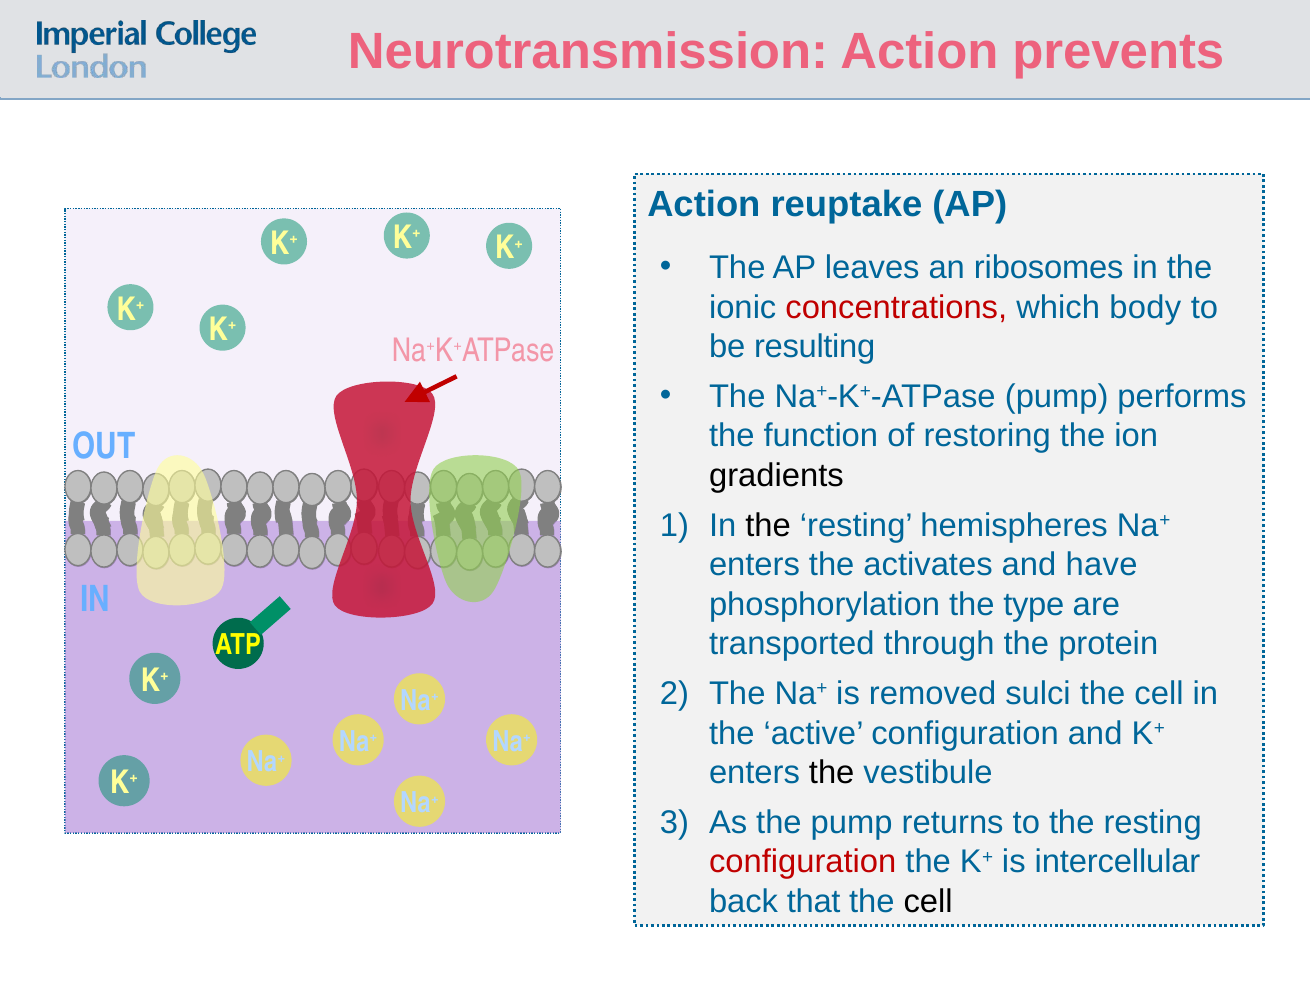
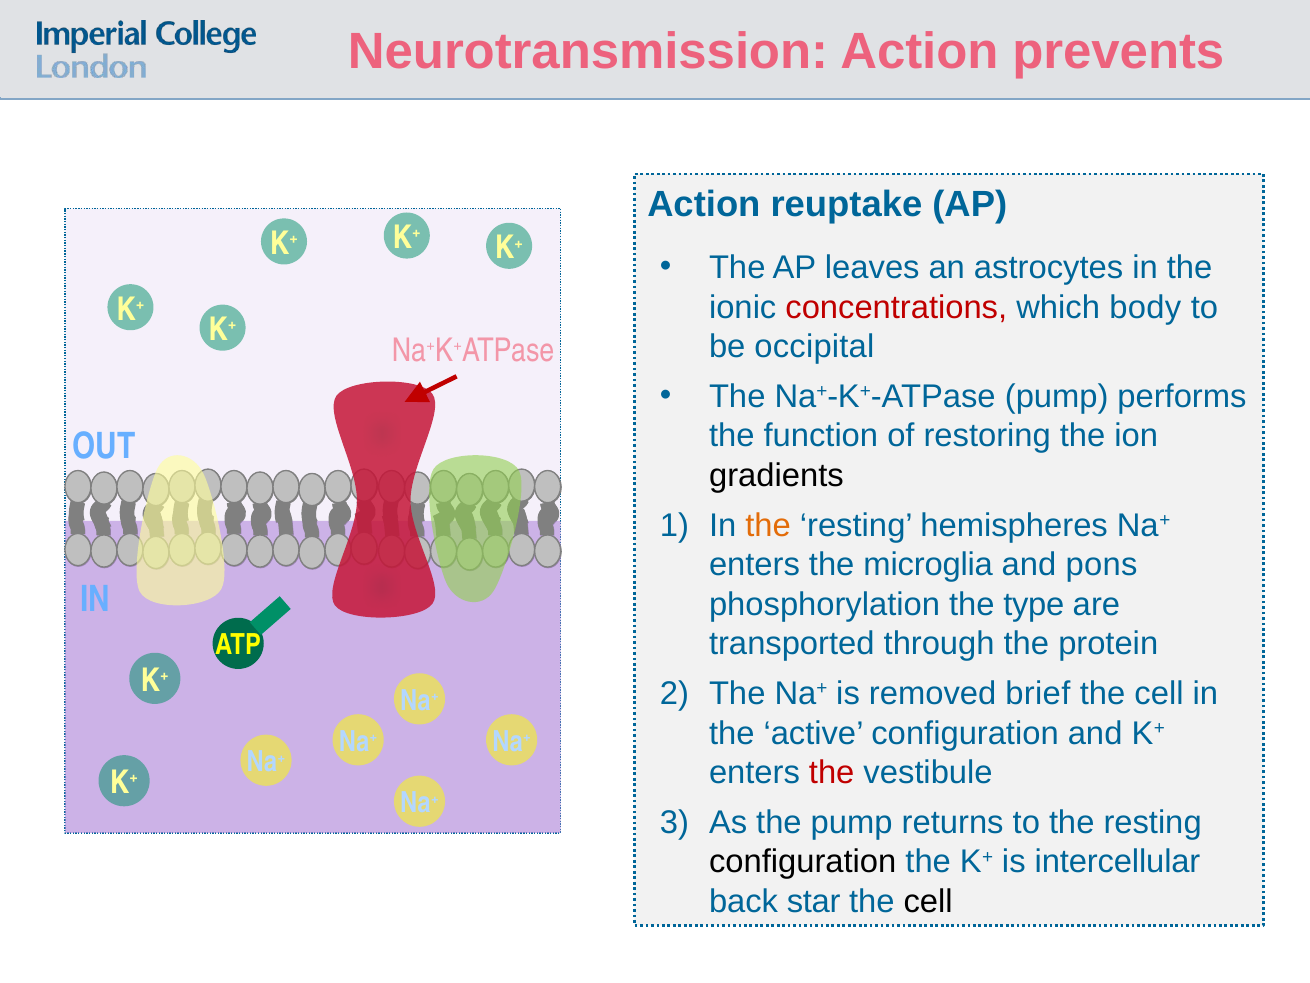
ribosomes: ribosomes -> astrocytes (1049, 268)
resulting: resulting -> occipital (814, 346)
the colour: black -> orange (768, 525)
activates: activates -> microglia (928, 565)
have: have -> pons (1102, 565)
sulci: sulci -> brief (1038, 694)
the colour: black -> red (832, 772)
configuration colour: red -> black (803, 862)
that: that -> star (814, 901)
